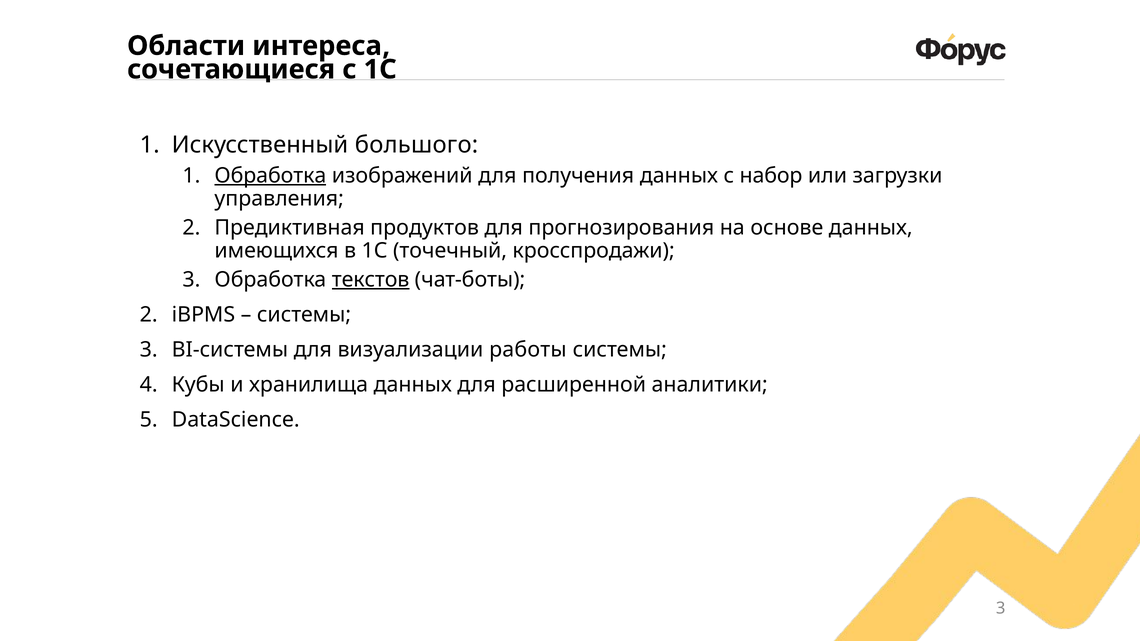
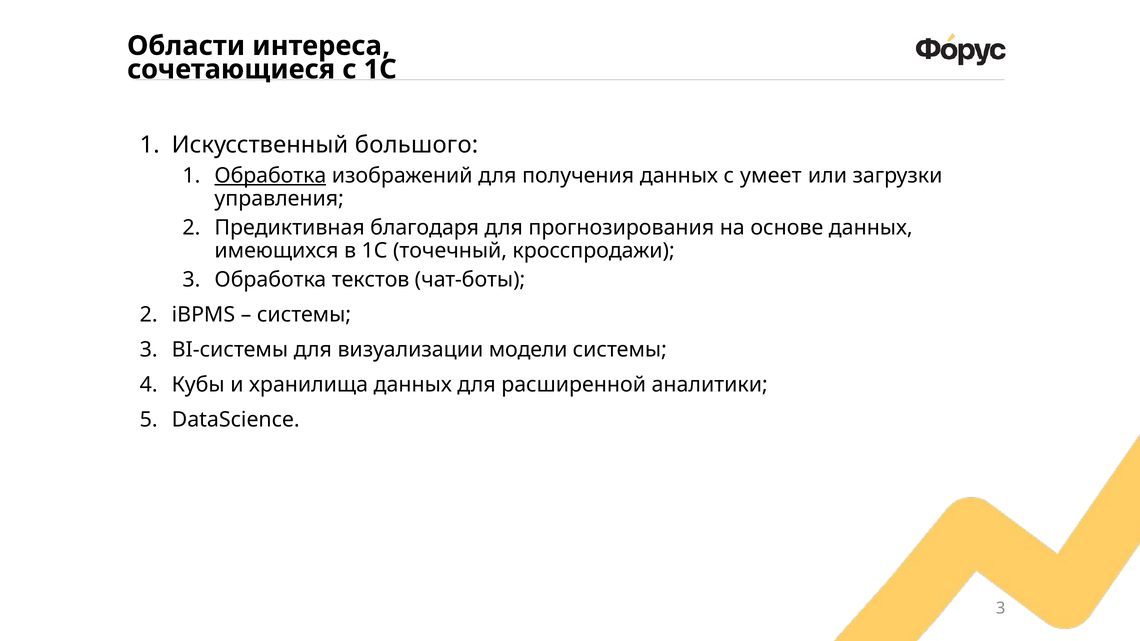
набор: набор -> умеет (771, 176)
продуктов: продуктов -> благодаря (425, 228)
текстов underline: present -> none (371, 280)
работы: работы -> модели (528, 350)
